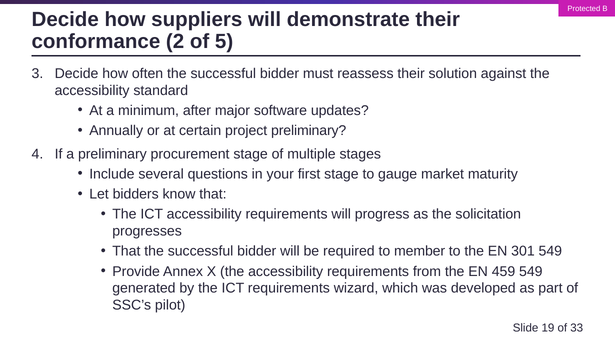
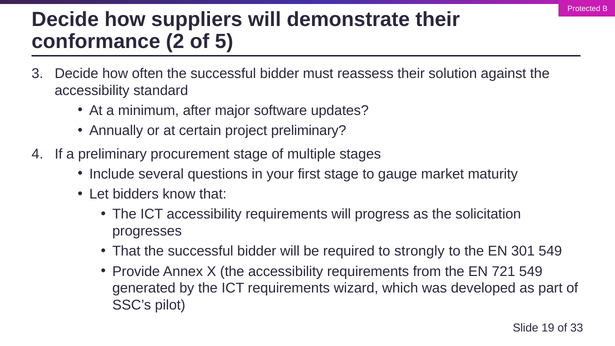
member: member -> strongly (419, 251)
459: 459 -> 721 (503, 271)
